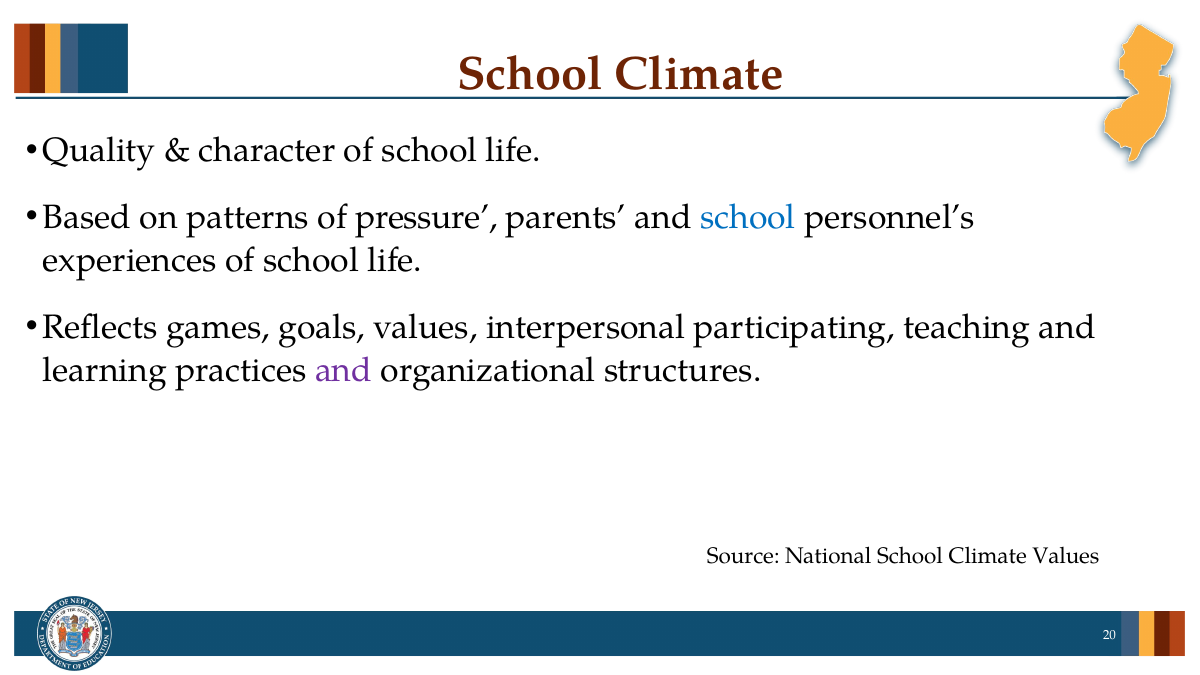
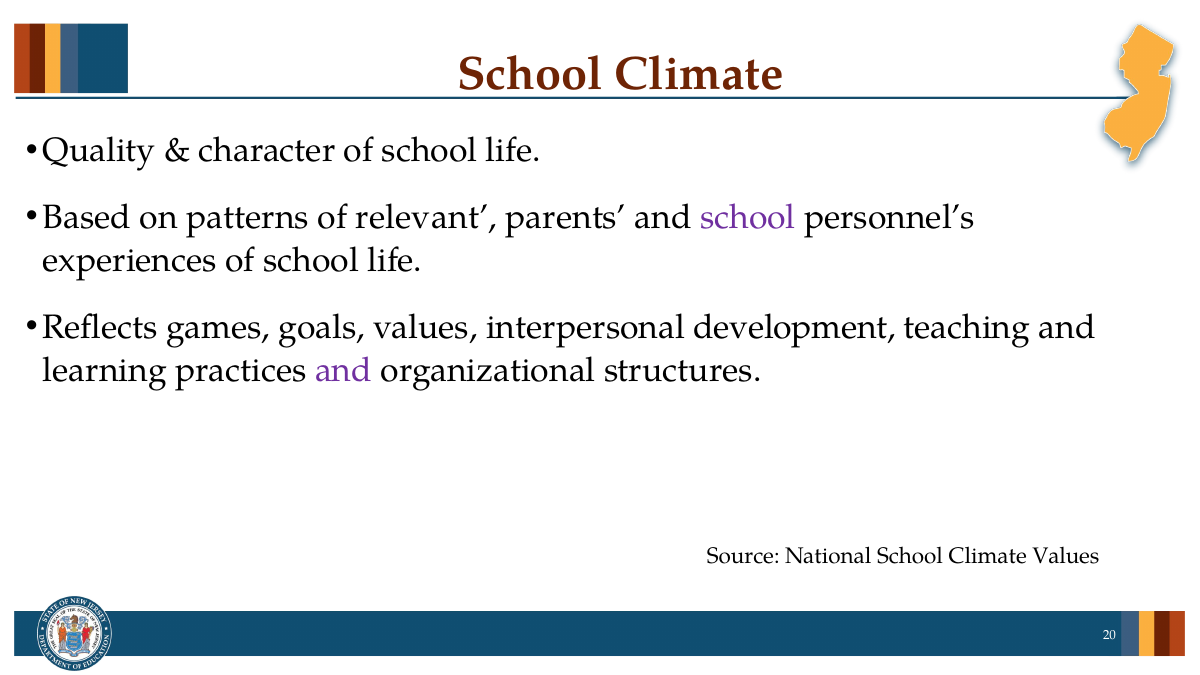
pressure: pressure -> relevant (427, 217)
school colour: blue -> purple (748, 217)
participating: participating -> development (795, 327)
